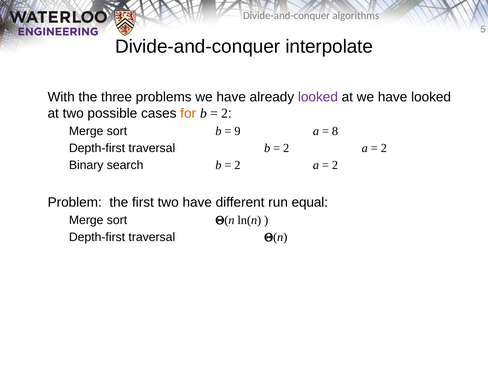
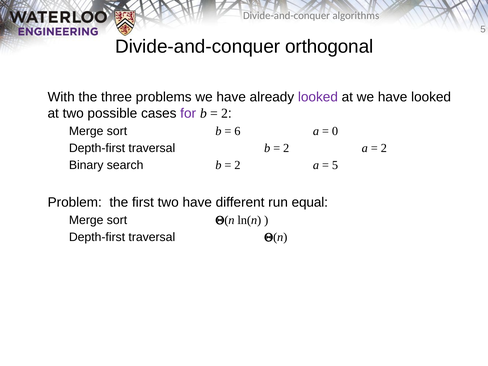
interpolate: interpolate -> orthogonal (329, 46)
for colour: orange -> purple (188, 113)
9: 9 -> 6 (237, 131)
8: 8 -> 0 (335, 131)
2: 2 -> 5 (335, 165)
